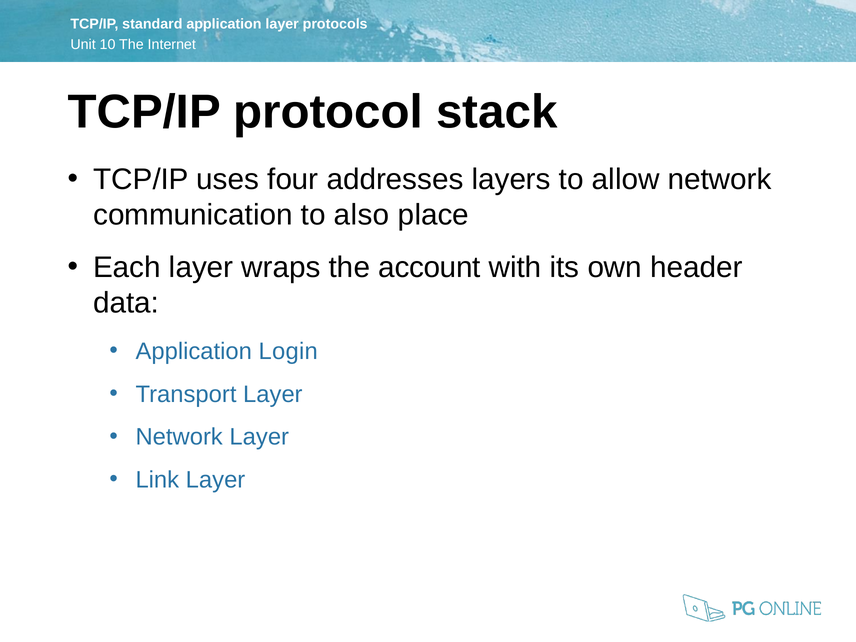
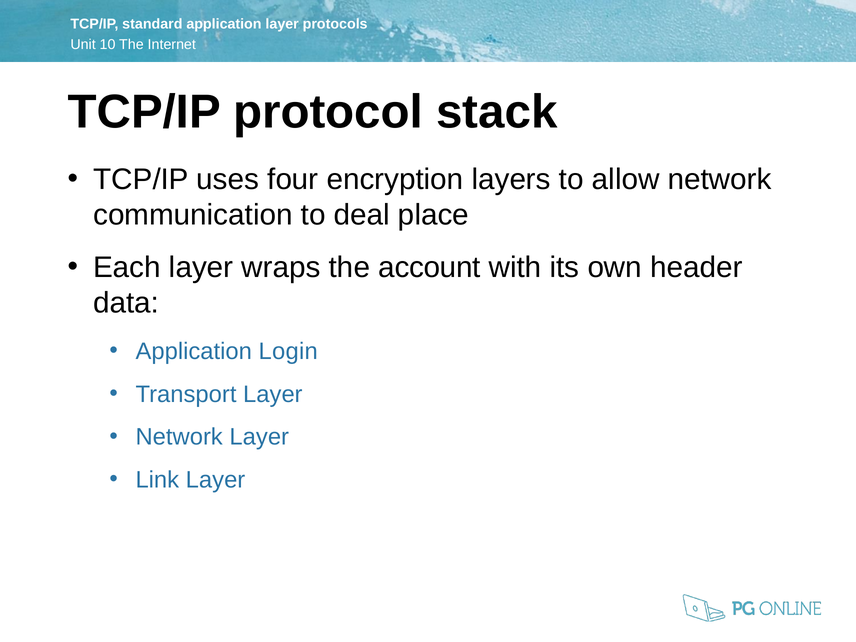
addresses: addresses -> encryption (395, 179)
also: also -> deal (362, 215)
